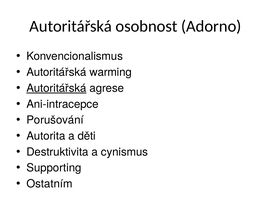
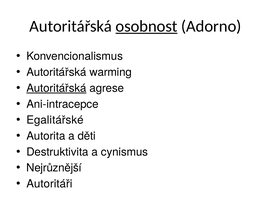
osobnost underline: none -> present (146, 26)
Porušování: Porušování -> Egalitářské (55, 120)
Supporting: Supporting -> Nejrůznější (54, 168)
Ostatním: Ostatním -> Autoritáři (49, 184)
